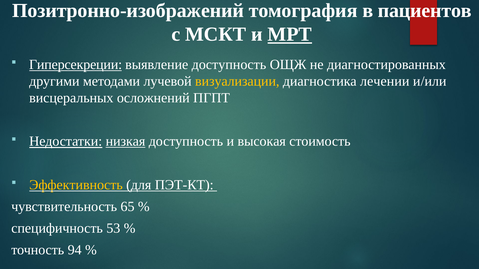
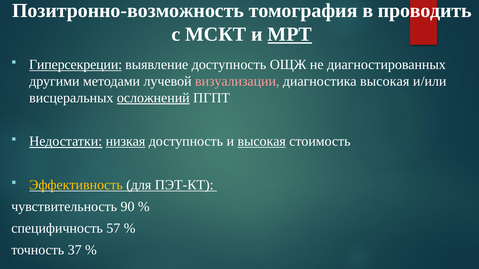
Позитронно-изображений: Позитронно-изображений -> Позитронно-возможность (128, 10)
пациентов: пациентов -> проводить (425, 10)
визуализации colour: yellow -> pink (237, 81)
диагностика лечении: лечении -> высокая (385, 81)
осложнений underline: none -> present (153, 98)
высокая underline: none -> present (262, 142)
65: 65 -> 90 (128, 207)
53: 53 -> 57 (113, 229)
94: 94 -> 37 (75, 250)
